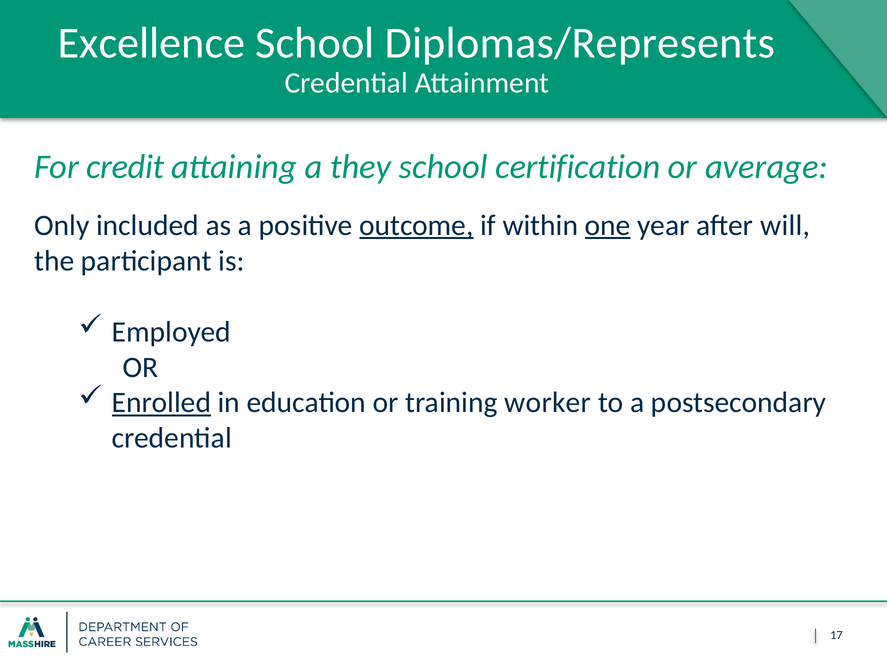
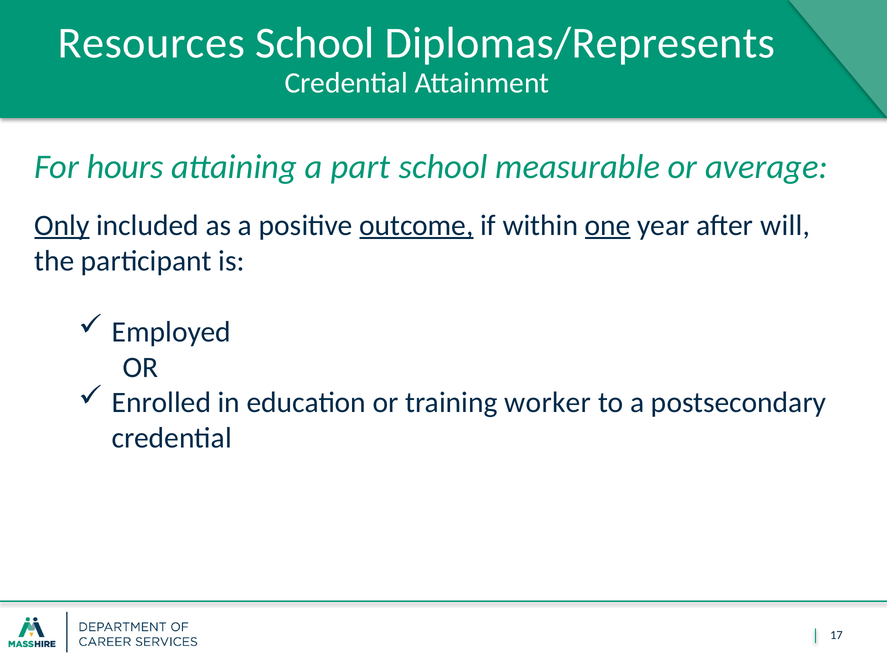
Excellence: Excellence -> Resources (151, 43)
credit: credit -> hours (125, 167)
they: they -> part (361, 167)
certification: certification -> measurable (578, 167)
Only underline: none -> present (62, 225)
Enrolled underline: present -> none (161, 403)
